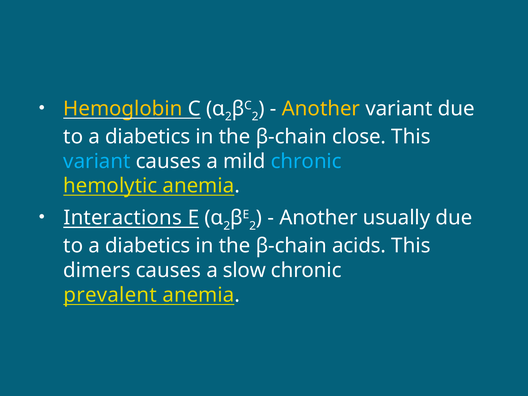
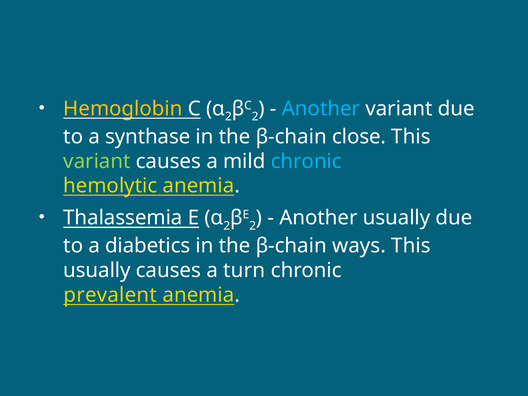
Another colour: yellow -> light blue (321, 109)
diabetics: diabetics -> synthase (148, 137)
variant colour: light blue -> light green (97, 161)
Interactions: Interactions -> Thalassemia (123, 218)
acids: acids -> ways (359, 246)
dimers: dimers -> usually (97, 270)
slow: slow -> turn (244, 270)
